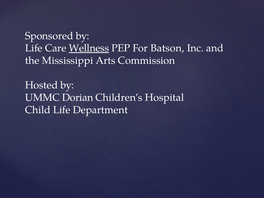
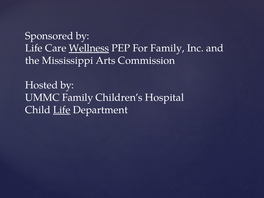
For Batson: Batson -> Family (167, 48)
UMMC Dorian: Dorian -> Family (78, 97)
Life underline: none -> present (62, 110)
